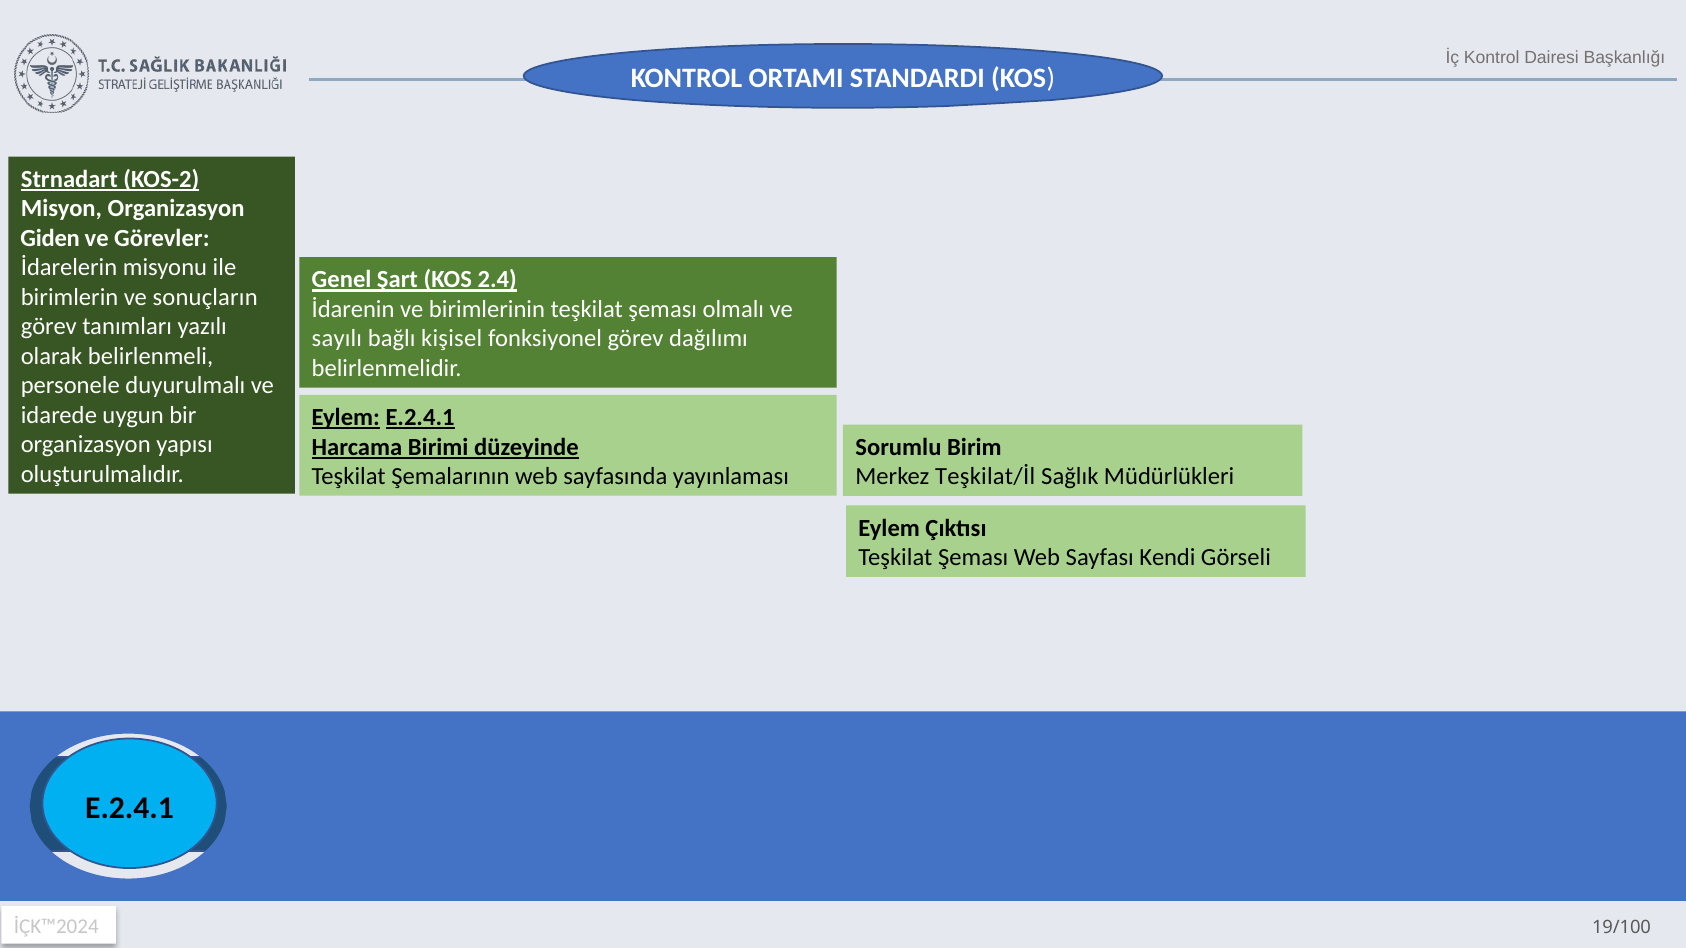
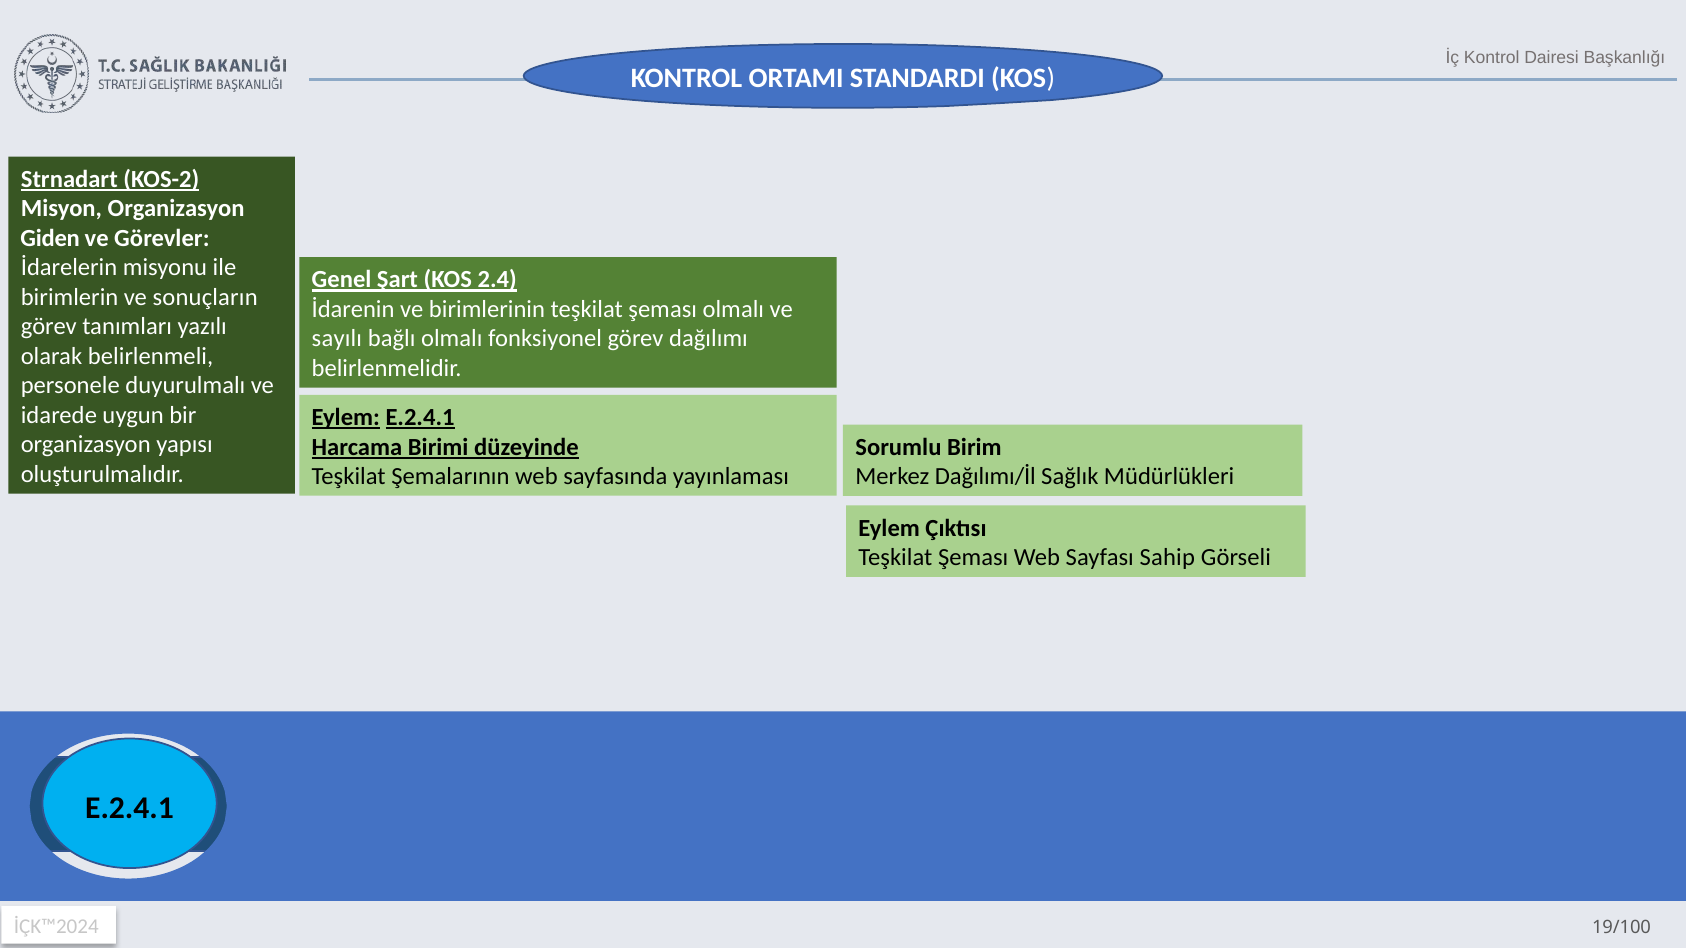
bağlı kişisel: kişisel -> olmalı (452, 339)
Teşkilat/İl: Teşkilat/İl -> Dağılımı/İl (985, 477)
Kendi: Kendi -> Sahip (1167, 558)
